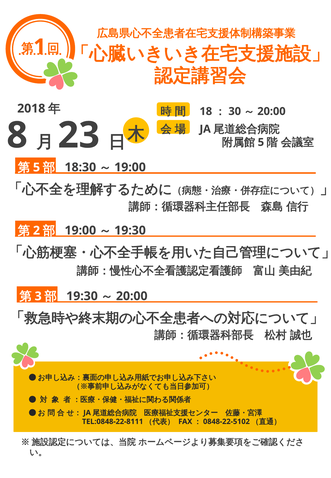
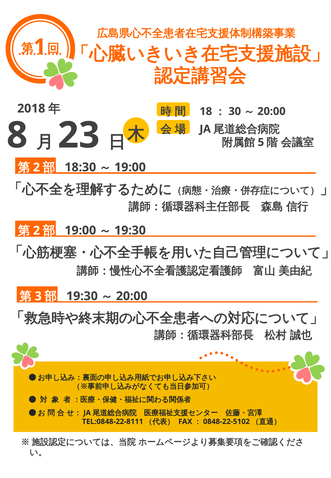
5: 5 -> 2 (36, 167)
